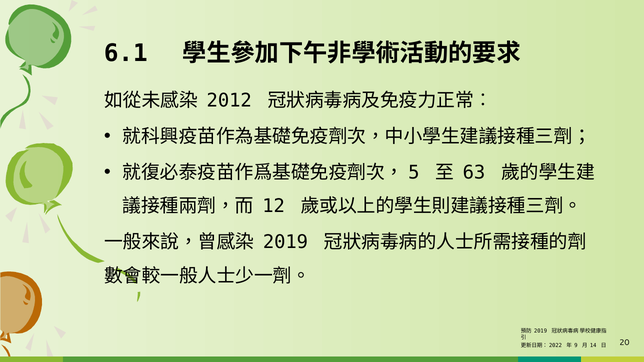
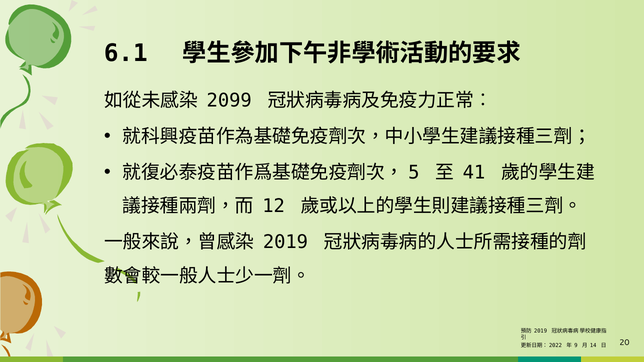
2012: 2012 -> 2099 (229, 101)
63: 63 -> 41 (474, 173)
